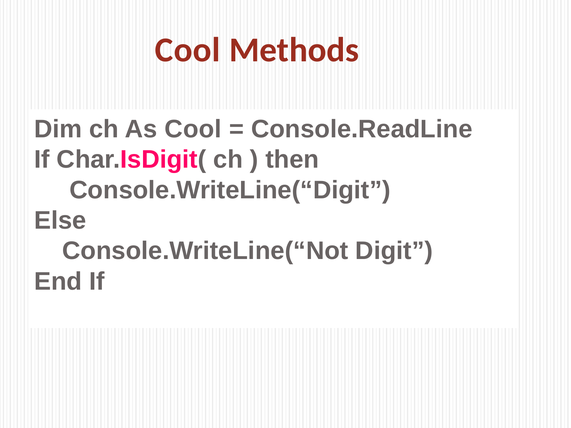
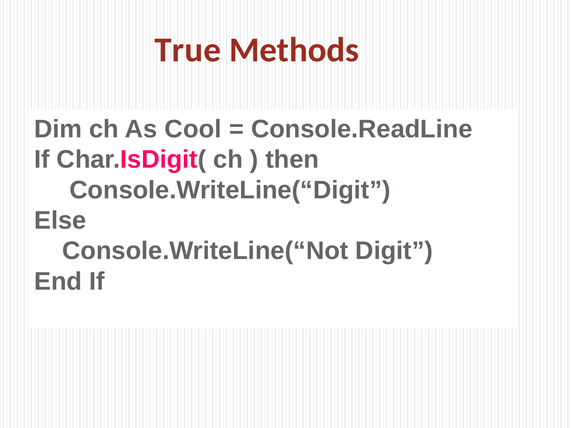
Cool: Cool -> True (188, 50)
